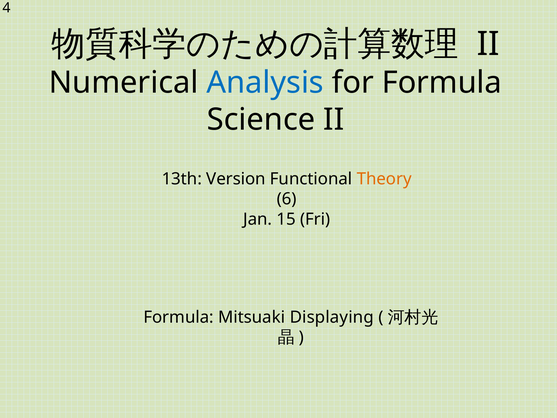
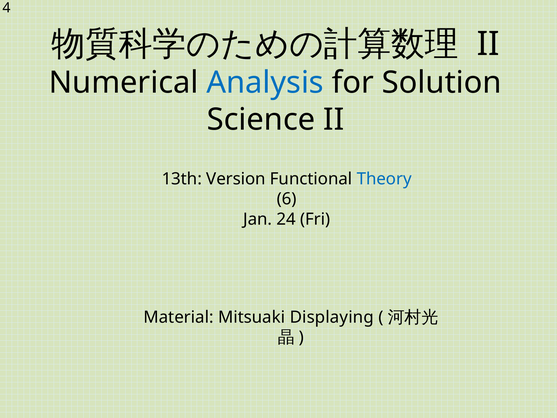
for Formula: Formula -> Solution (442, 82)
Theory colour: orange -> blue (384, 179)
15: 15 -> 24 (286, 219)
Formula: Formula -> Material (179, 317)
